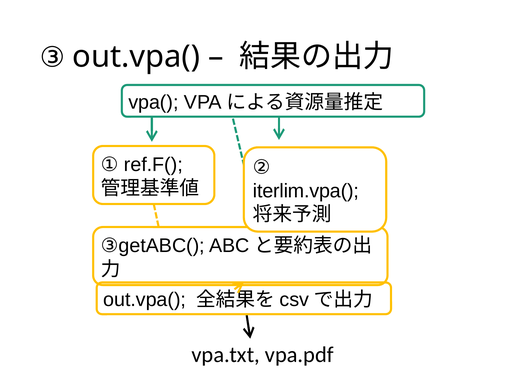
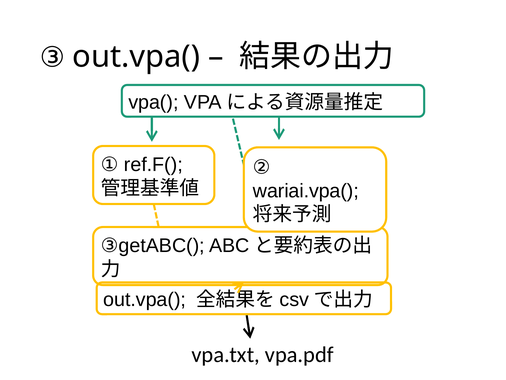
iterlim.vpa(: iterlim.vpa( -> wariai.vpa( (306, 191)
